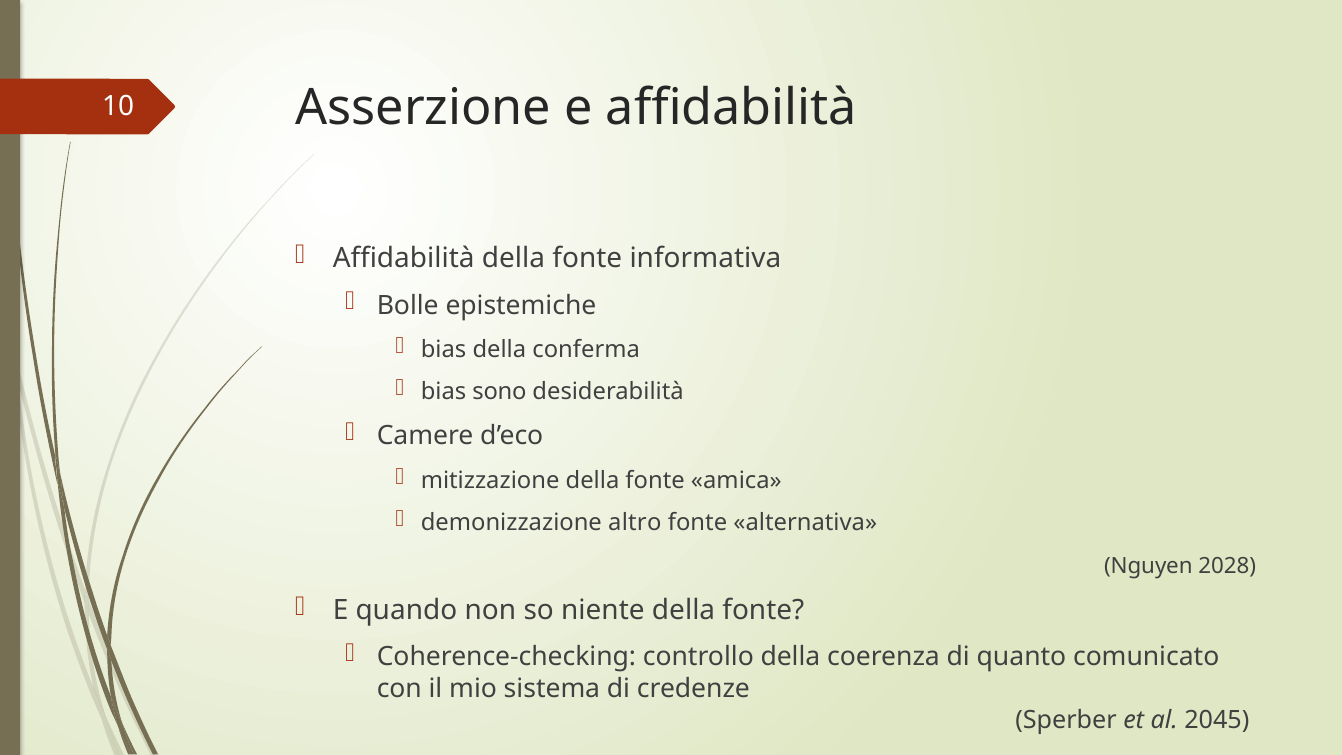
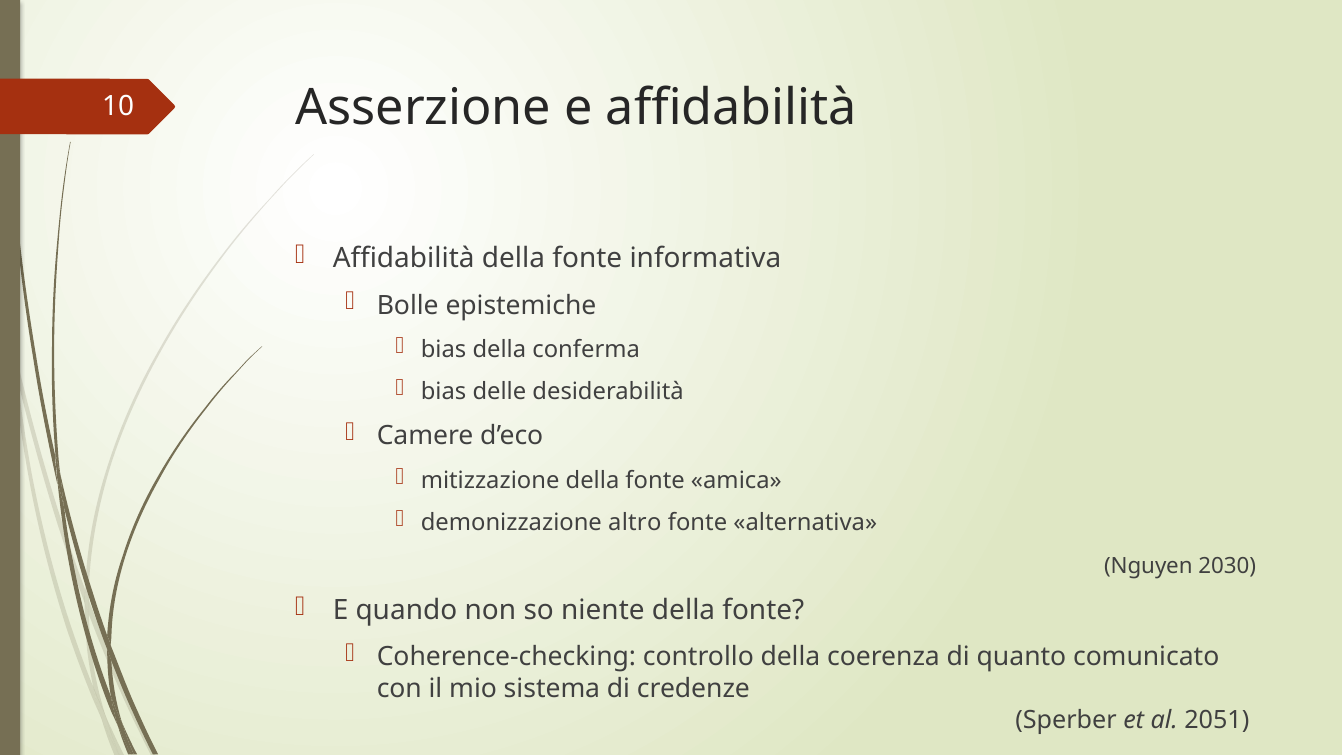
sono: sono -> delle (499, 392)
2028: 2028 -> 2030 (1227, 566)
2045: 2045 -> 2051 (1217, 720)
